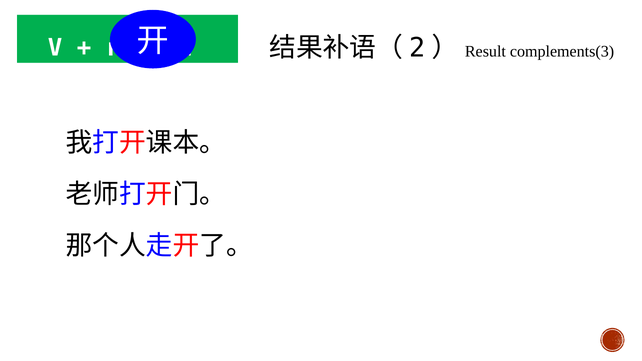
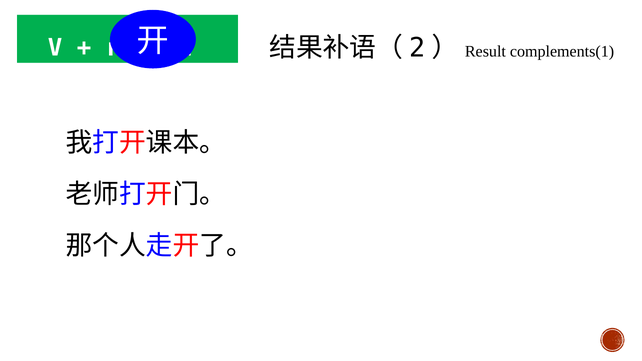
complements(3: complements(3 -> complements(1 (562, 51)
